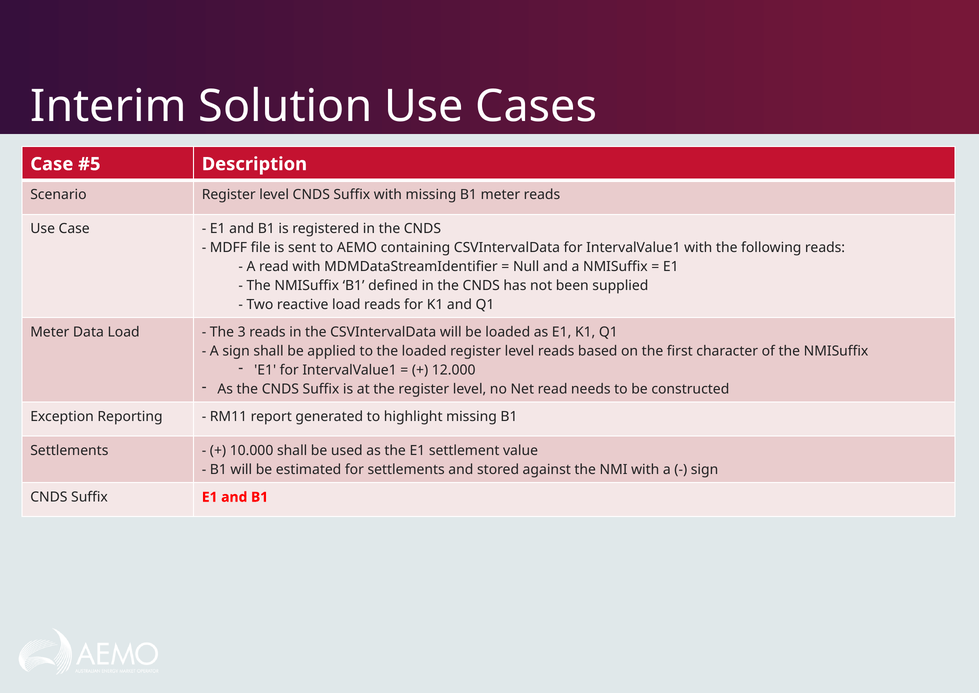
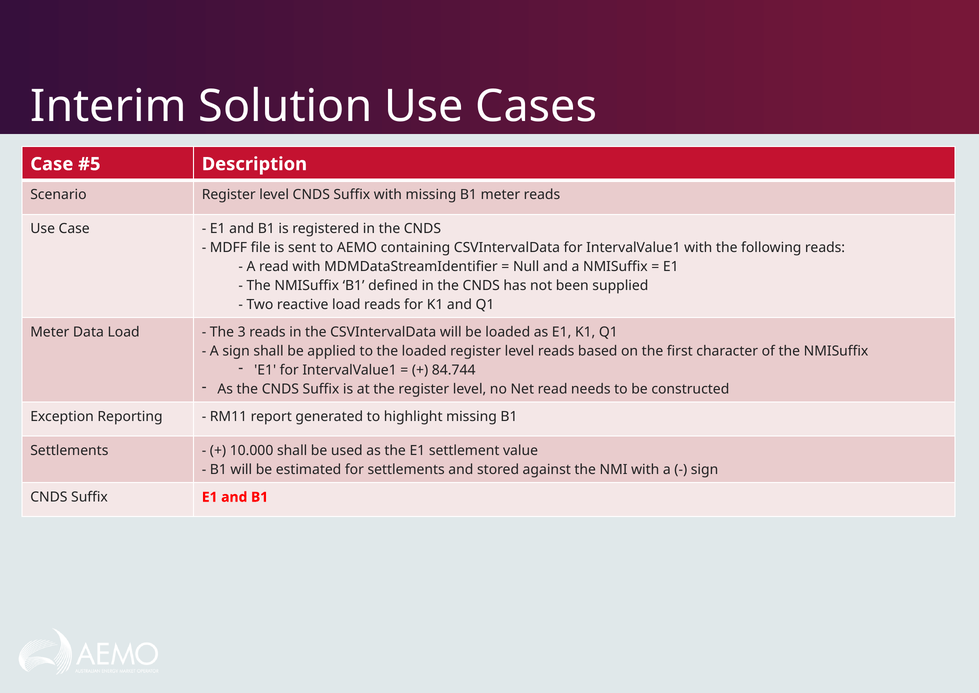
12.000: 12.000 -> 84.744 (454, 370)
